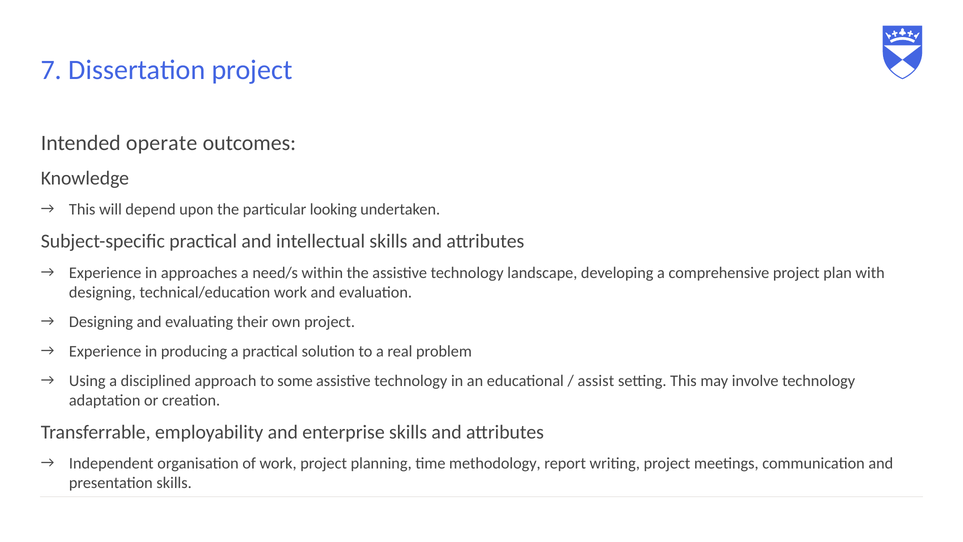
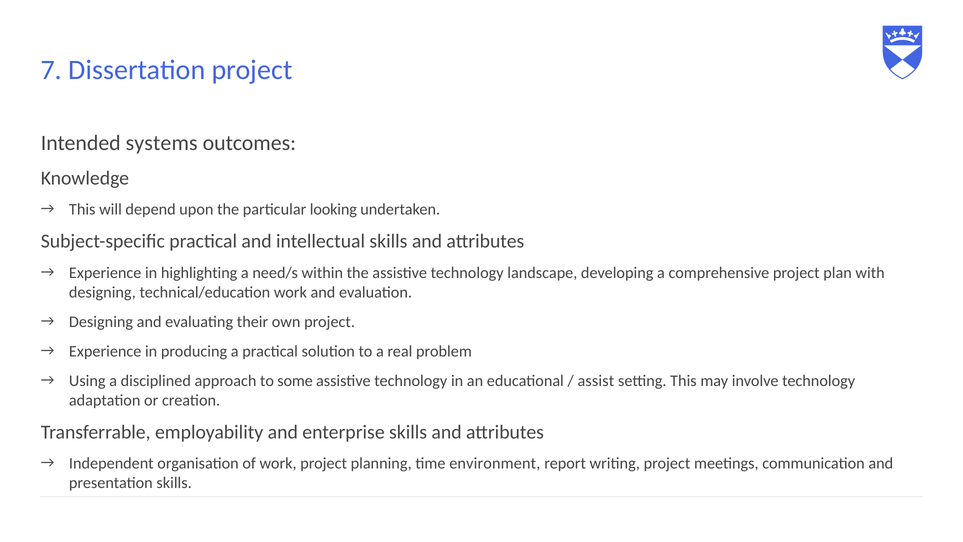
operate: operate -> systems (162, 143)
approaches: approaches -> highlighting (199, 273)
methodology: methodology -> environment (495, 463)
